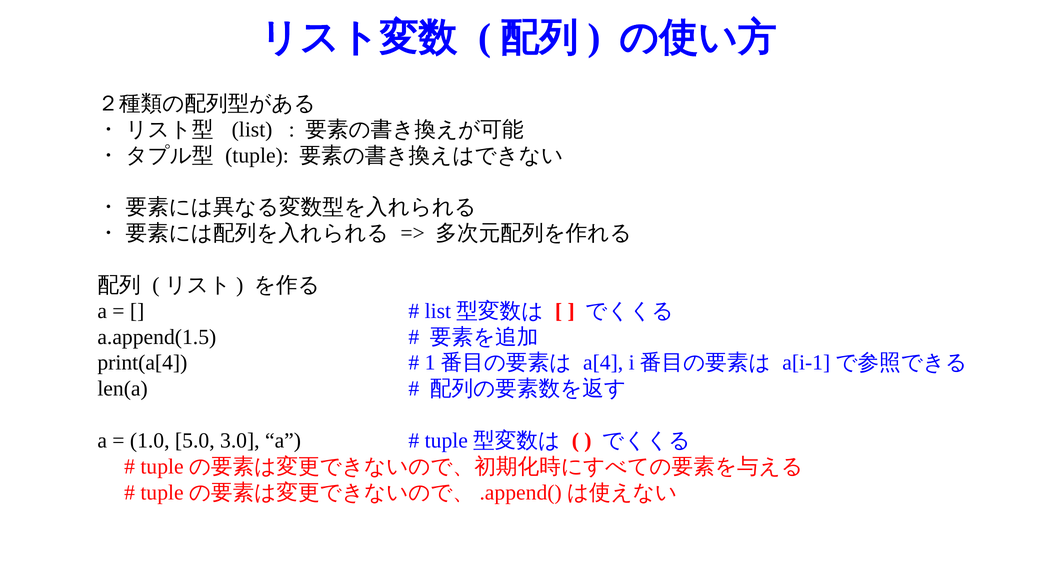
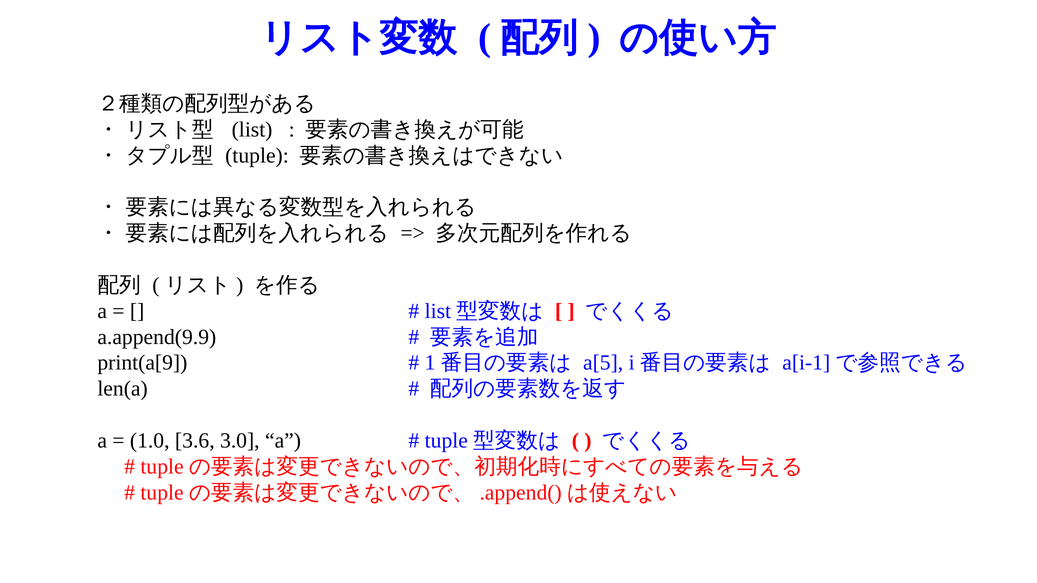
a.append(1.5: a.append(1.5 -> a.append(9.9 (157, 337)
print(a[4: print(a[4 -> print(a[9 (142, 363)
a[4: a[4 -> a[5 (603, 363)
5.0: 5.0 -> 3.6 (195, 441)
